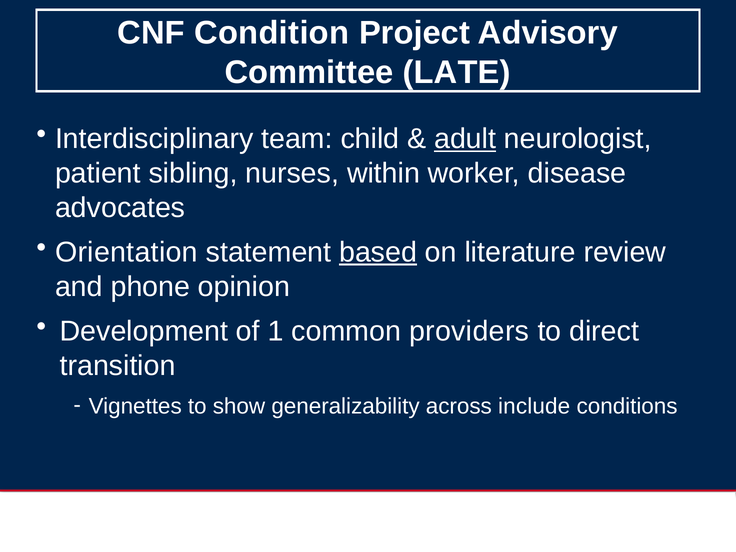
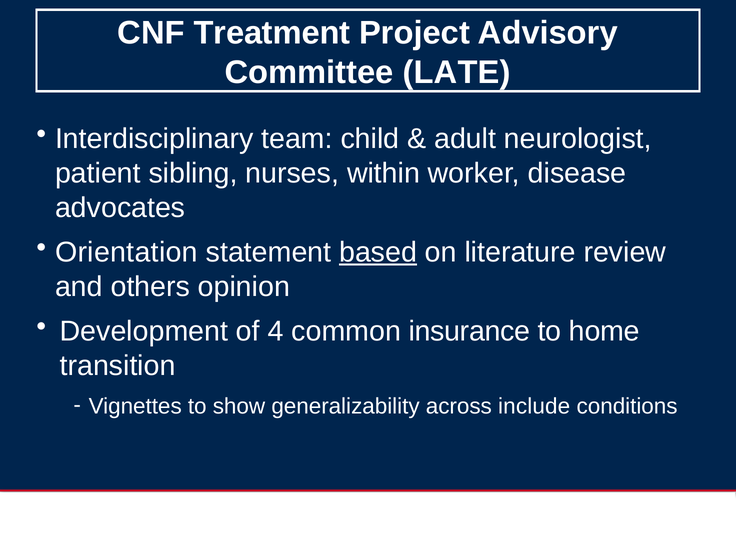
Condition: Condition -> Treatment (272, 33)
adult underline: present -> none (465, 139)
phone: phone -> others (150, 287)
1: 1 -> 4 (276, 331)
providers: providers -> insurance (469, 331)
direct: direct -> home (604, 331)
